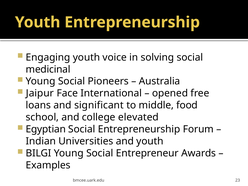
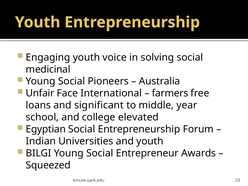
Jaipur: Jaipur -> Unfair (40, 93)
opened: opened -> farmers (170, 93)
food: food -> year (187, 105)
Examples: Examples -> Squeezed (48, 165)
